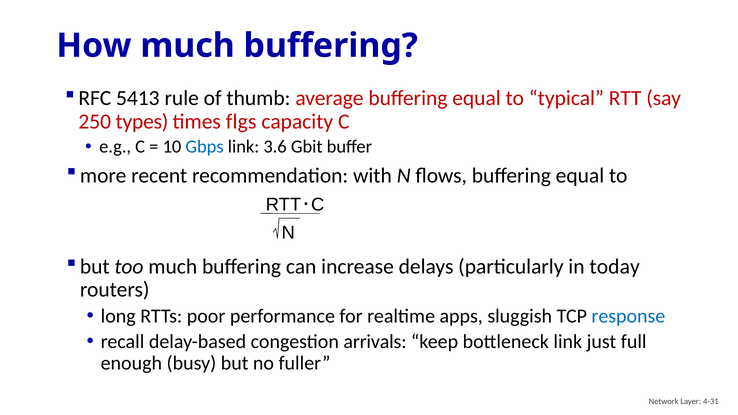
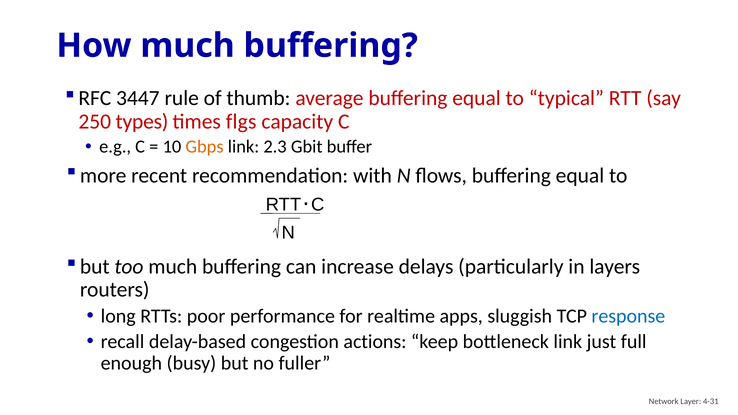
5413: 5413 -> 3447 (138, 98)
Gbps colour: blue -> orange (205, 147)
3.6: 3.6 -> 2.3 (275, 147)
today: today -> layers (615, 267)
arrivals: arrivals -> actions (375, 342)
